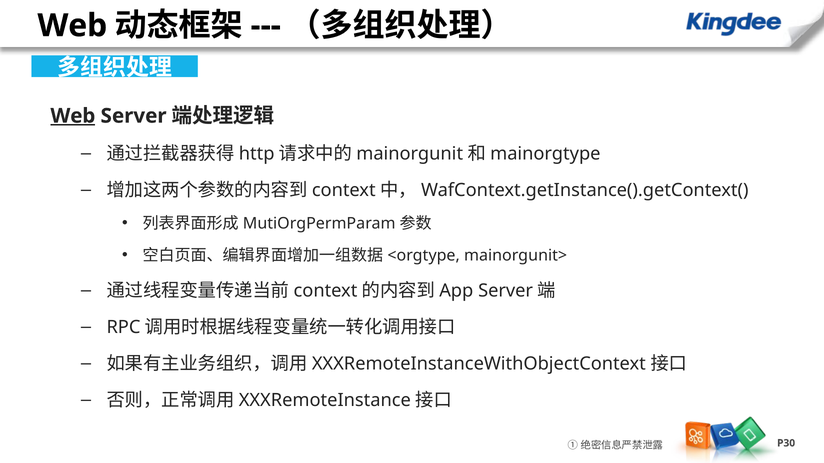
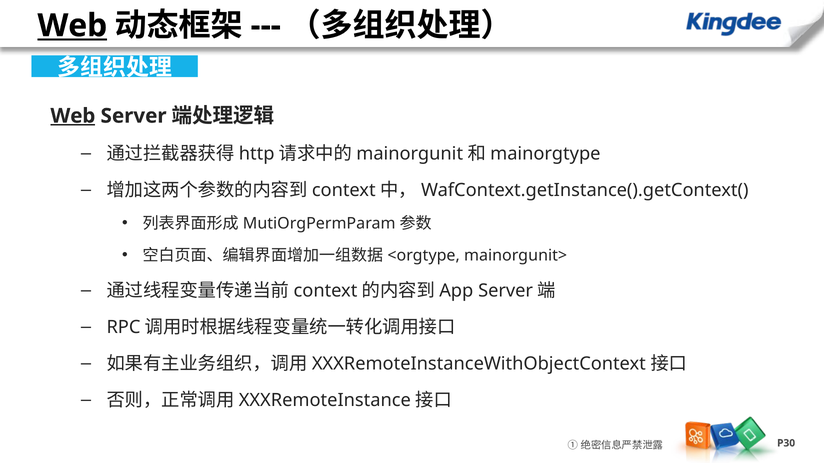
Web underline: none -> present (72, 26)
